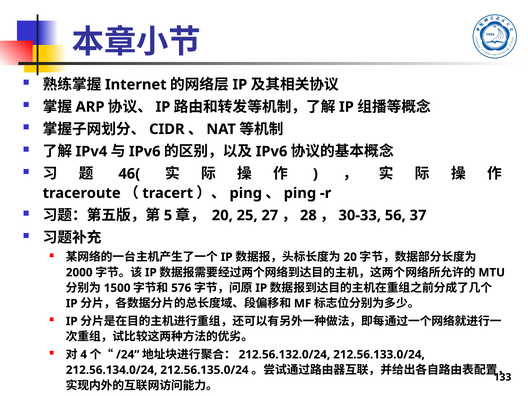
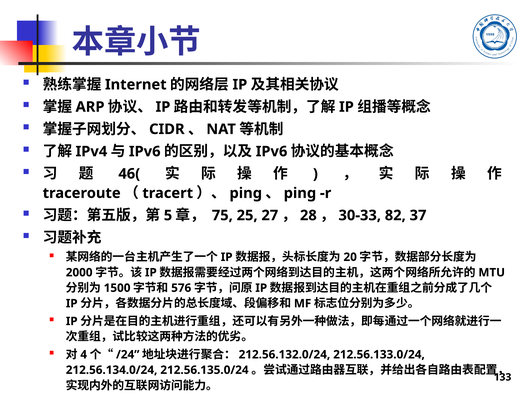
20: 20 -> 75 (222, 215)
56: 56 -> 82 (395, 215)
